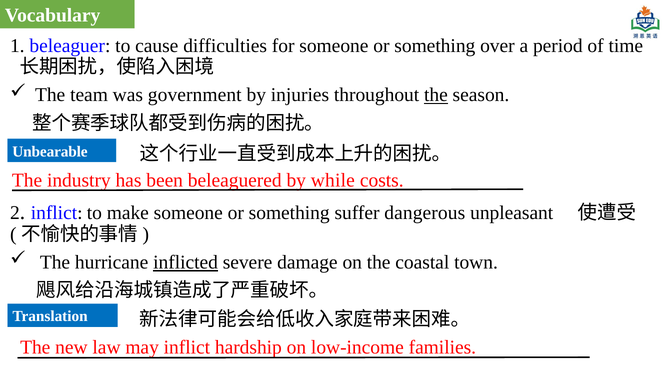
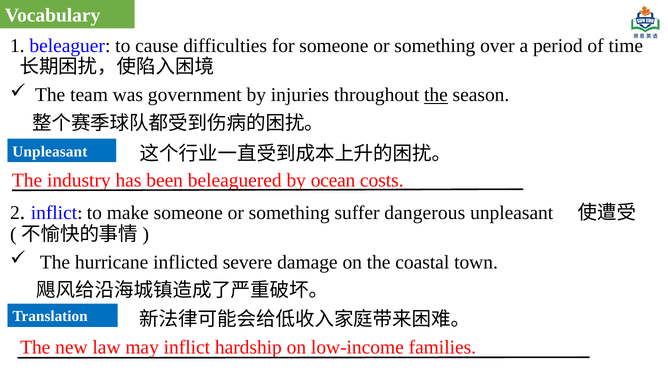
Unbearable: Unbearable -> Unpleasant (50, 151)
while: while -> ocean (333, 180)
inflicted underline: present -> none (186, 262)
